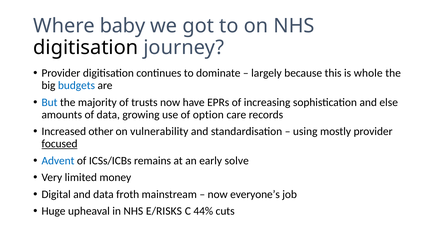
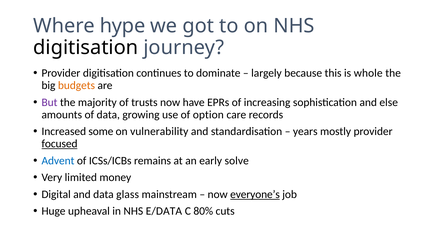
baby: baby -> hype (123, 26)
budgets colour: blue -> orange (76, 85)
But colour: blue -> purple (49, 102)
other: other -> some (101, 131)
using: using -> years (305, 131)
froth: froth -> glass (128, 194)
everyone’s underline: none -> present (255, 194)
E/RISKS: E/RISKS -> E/DATA (164, 211)
44%: 44% -> 80% (203, 211)
